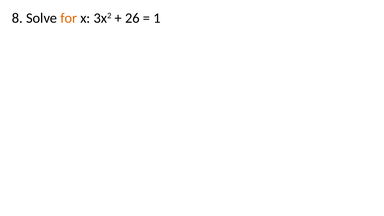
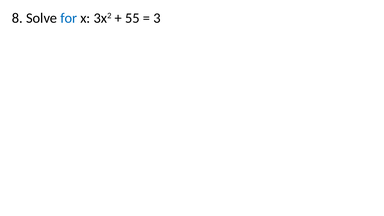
for colour: orange -> blue (69, 18)
26: 26 -> 55 (132, 18)
1: 1 -> 3 (157, 18)
